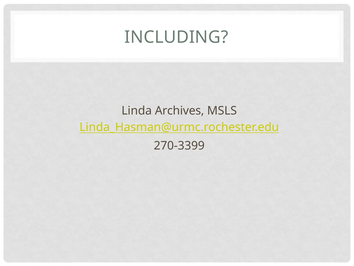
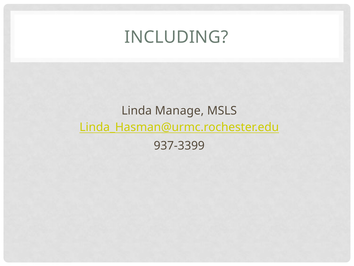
Archives: Archives -> Manage (179, 111)
270-3399: 270-3399 -> 937-3399 (179, 146)
